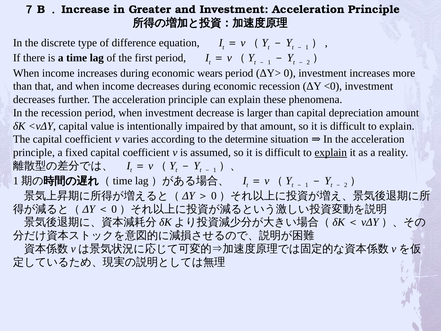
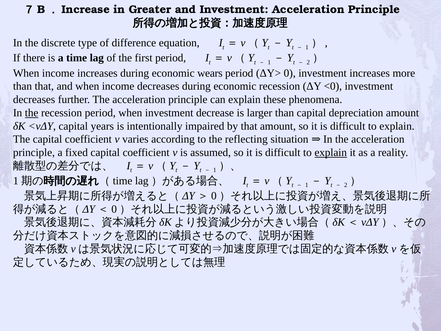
the underline: none -> present (32, 113)
value: value -> years (102, 126)
determine: determine -> reflecting (246, 139)
